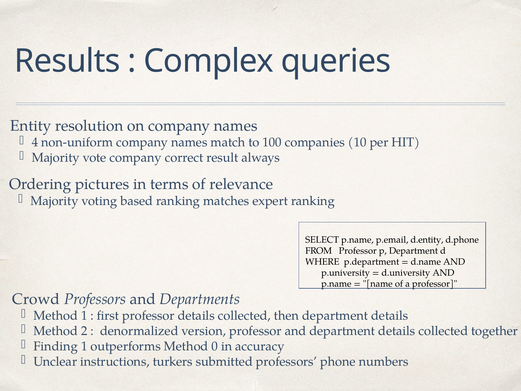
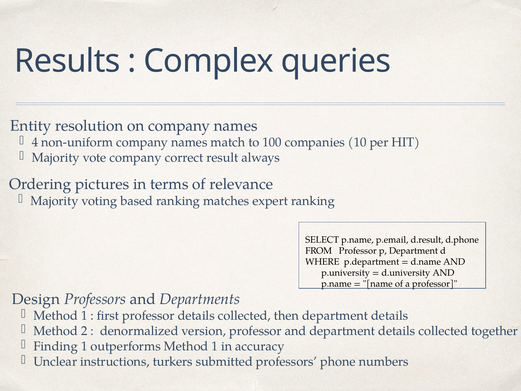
d.entity: d.entity -> d.result (427, 240)
Crowd: Crowd -> Design (36, 299)
outperforms Method 0: 0 -> 1 (215, 346)
